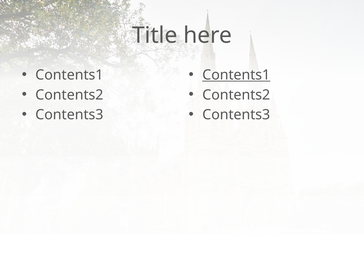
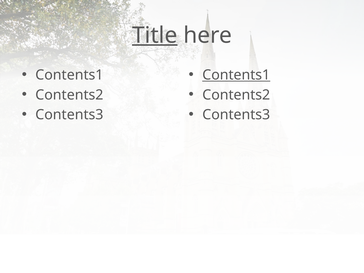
Title underline: none -> present (155, 35)
